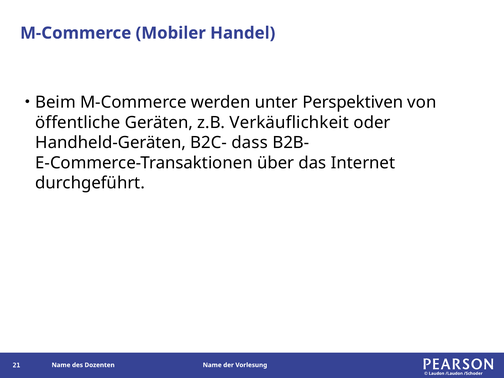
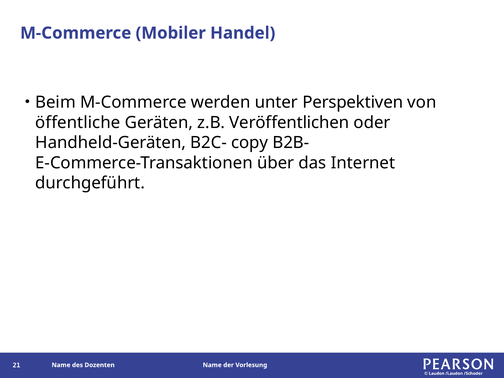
Verkäuflichkeit: Verkäuflichkeit -> Veröffentlichen (289, 123)
dass: dass -> copy (250, 143)
